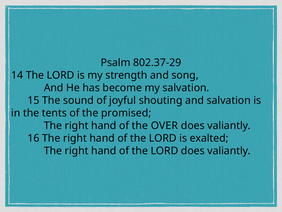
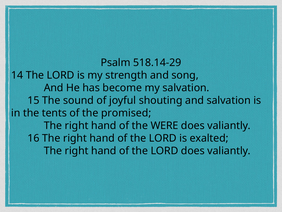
802.37-29: 802.37-29 -> 518.14-29 (157, 63)
OVER: OVER -> WERE (164, 125)
